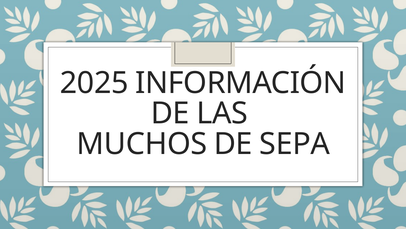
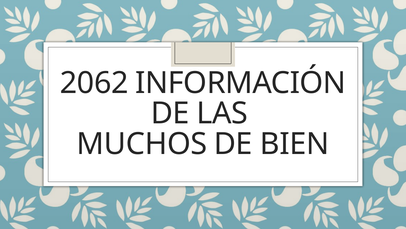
2025: 2025 -> 2062 (94, 83)
SEPA: SEPA -> BIEN (295, 144)
